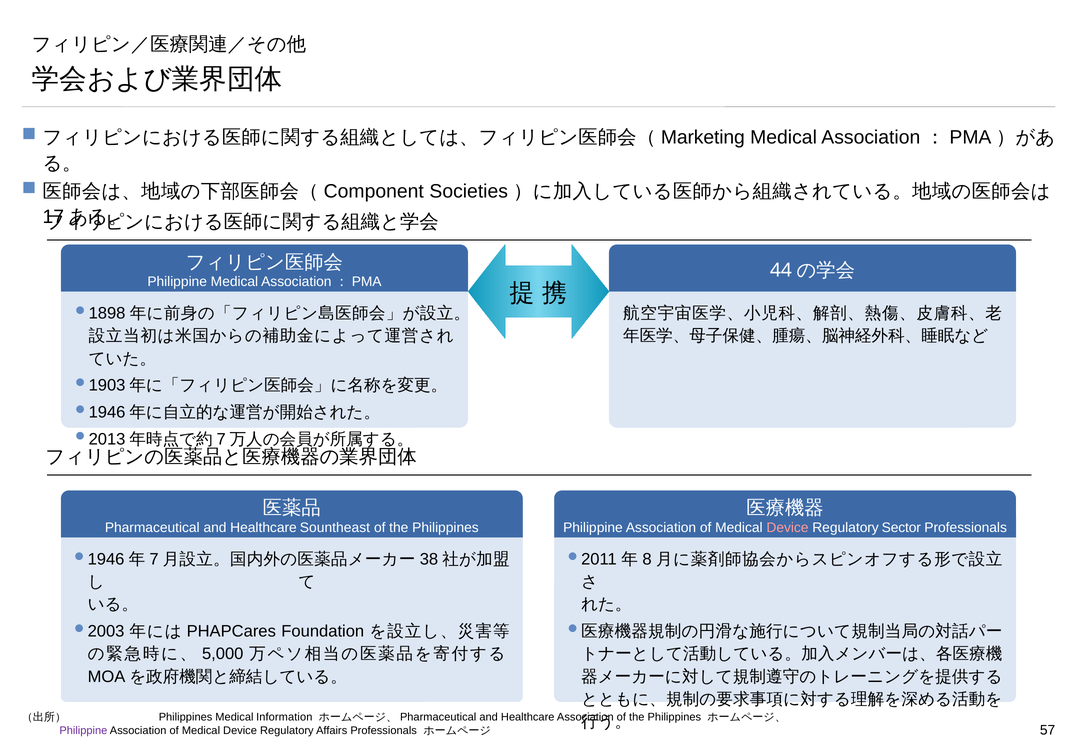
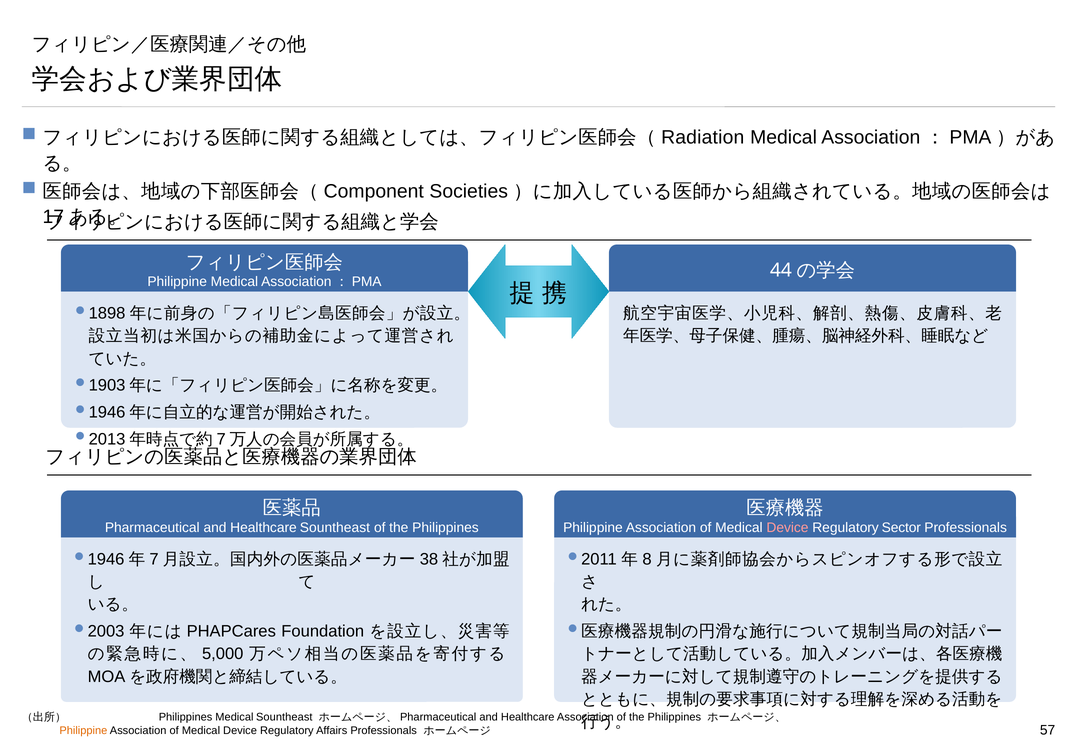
Marketing: Marketing -> Radiation (703, 138)
Medical Information: Information -> Sountheast (284, 717)
Philippine colour: purple -> orange (83, 730)
